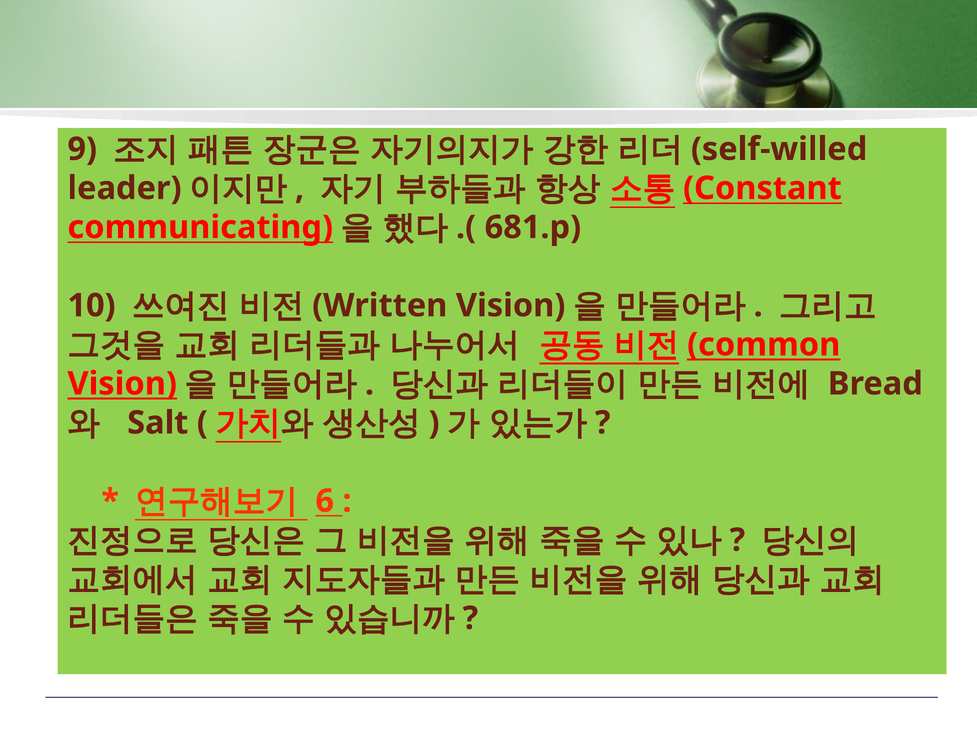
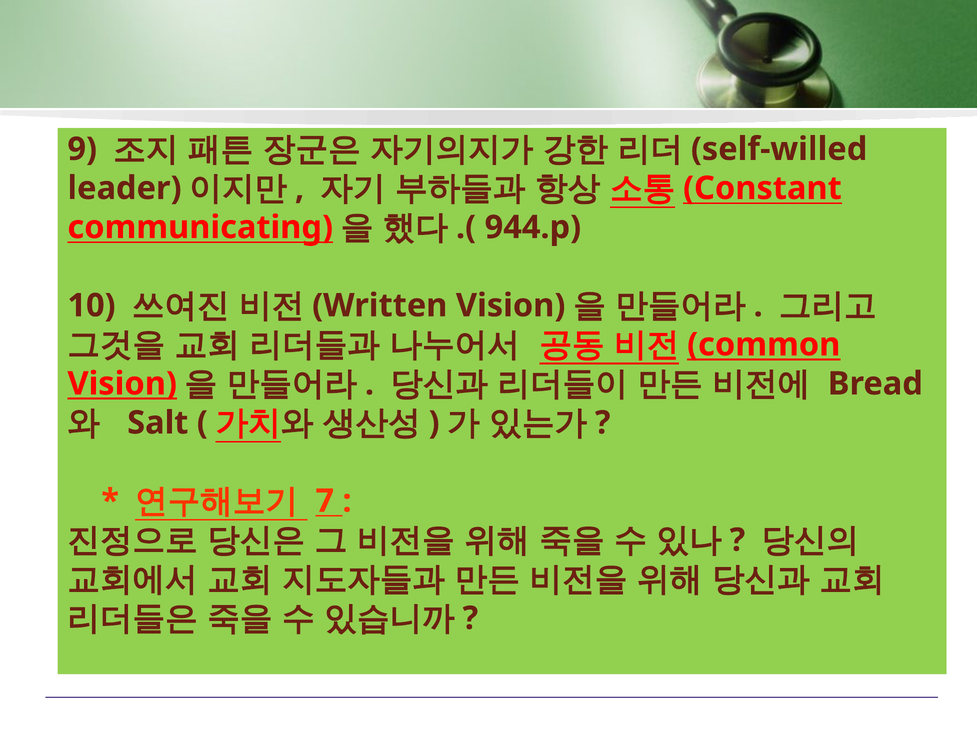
681.p: 681.p -> 944.p (533, 227)
6: 6 -> 7 (325, 501)
